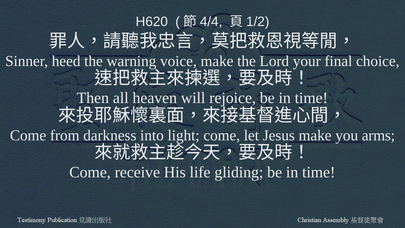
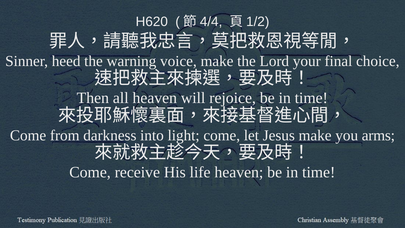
life gliding: gliding -> heaven (239, 172)
